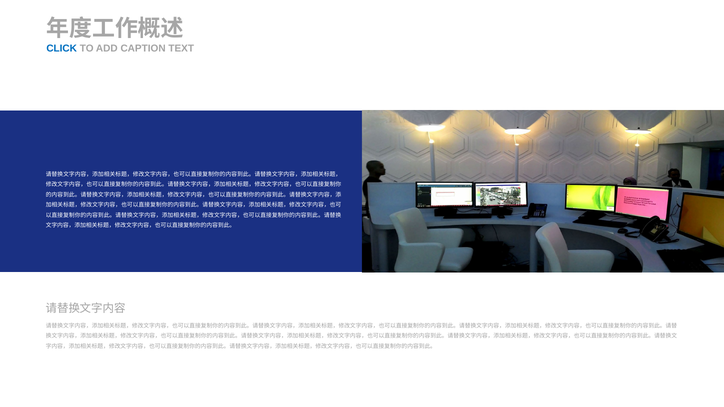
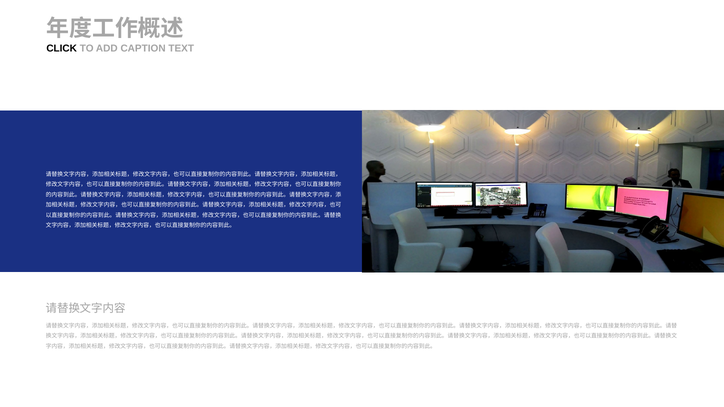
CLICK colour: blue -> black (62, 49)
